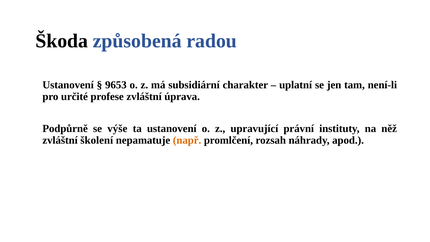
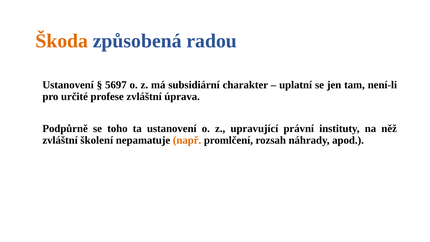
Škoda colour: black -> orange (62, 41)
9653: 9653 -> 5697 (116, 85)
výše: výše -> toho (117, 129)
